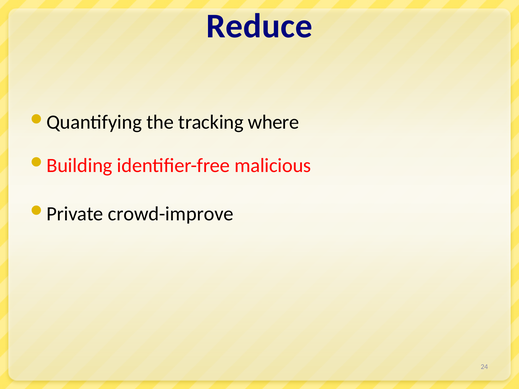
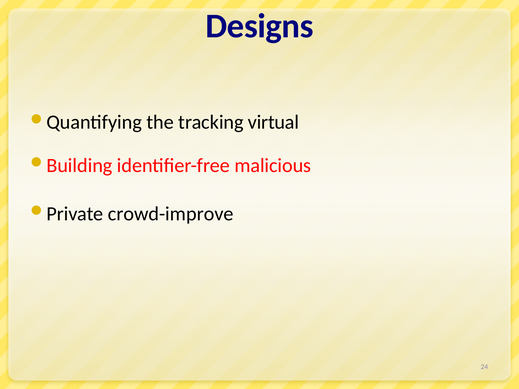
Reduce: Reduce -> Designs (260, 26)
where: where -> virtual (273, 122)
